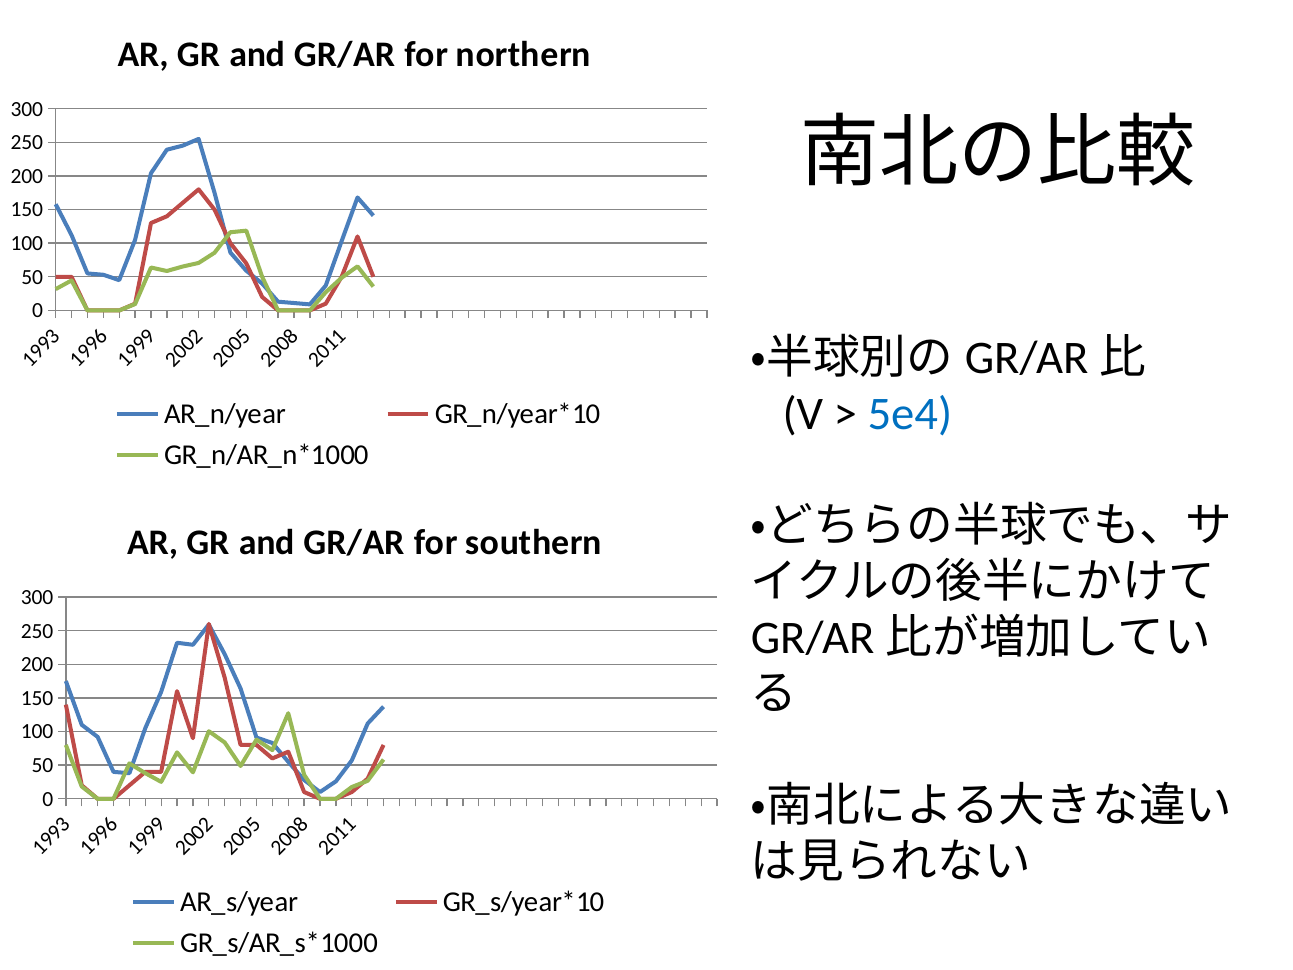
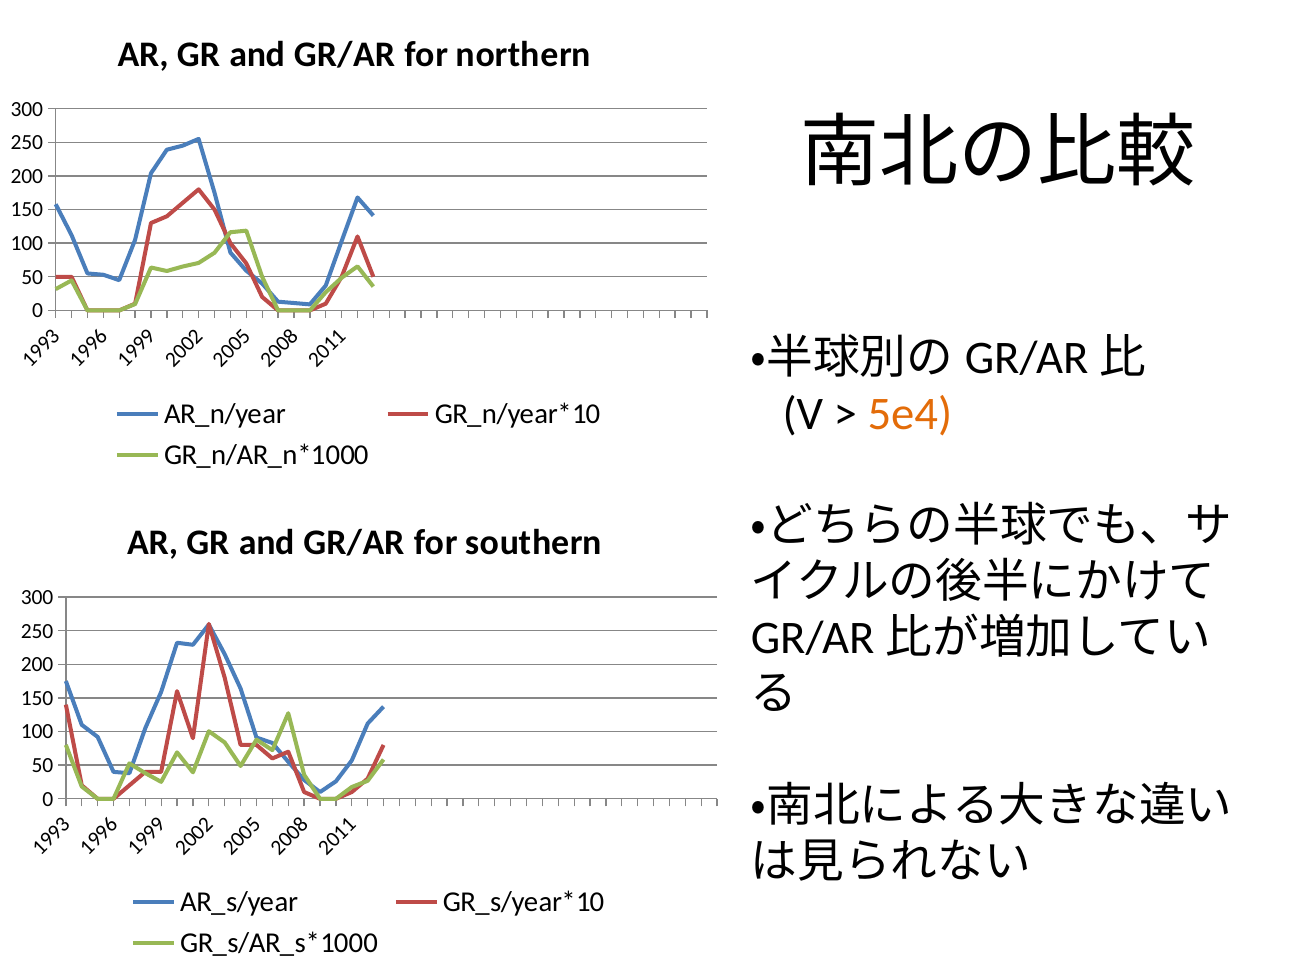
5e4 colour: blue -> orange (910, 414)
